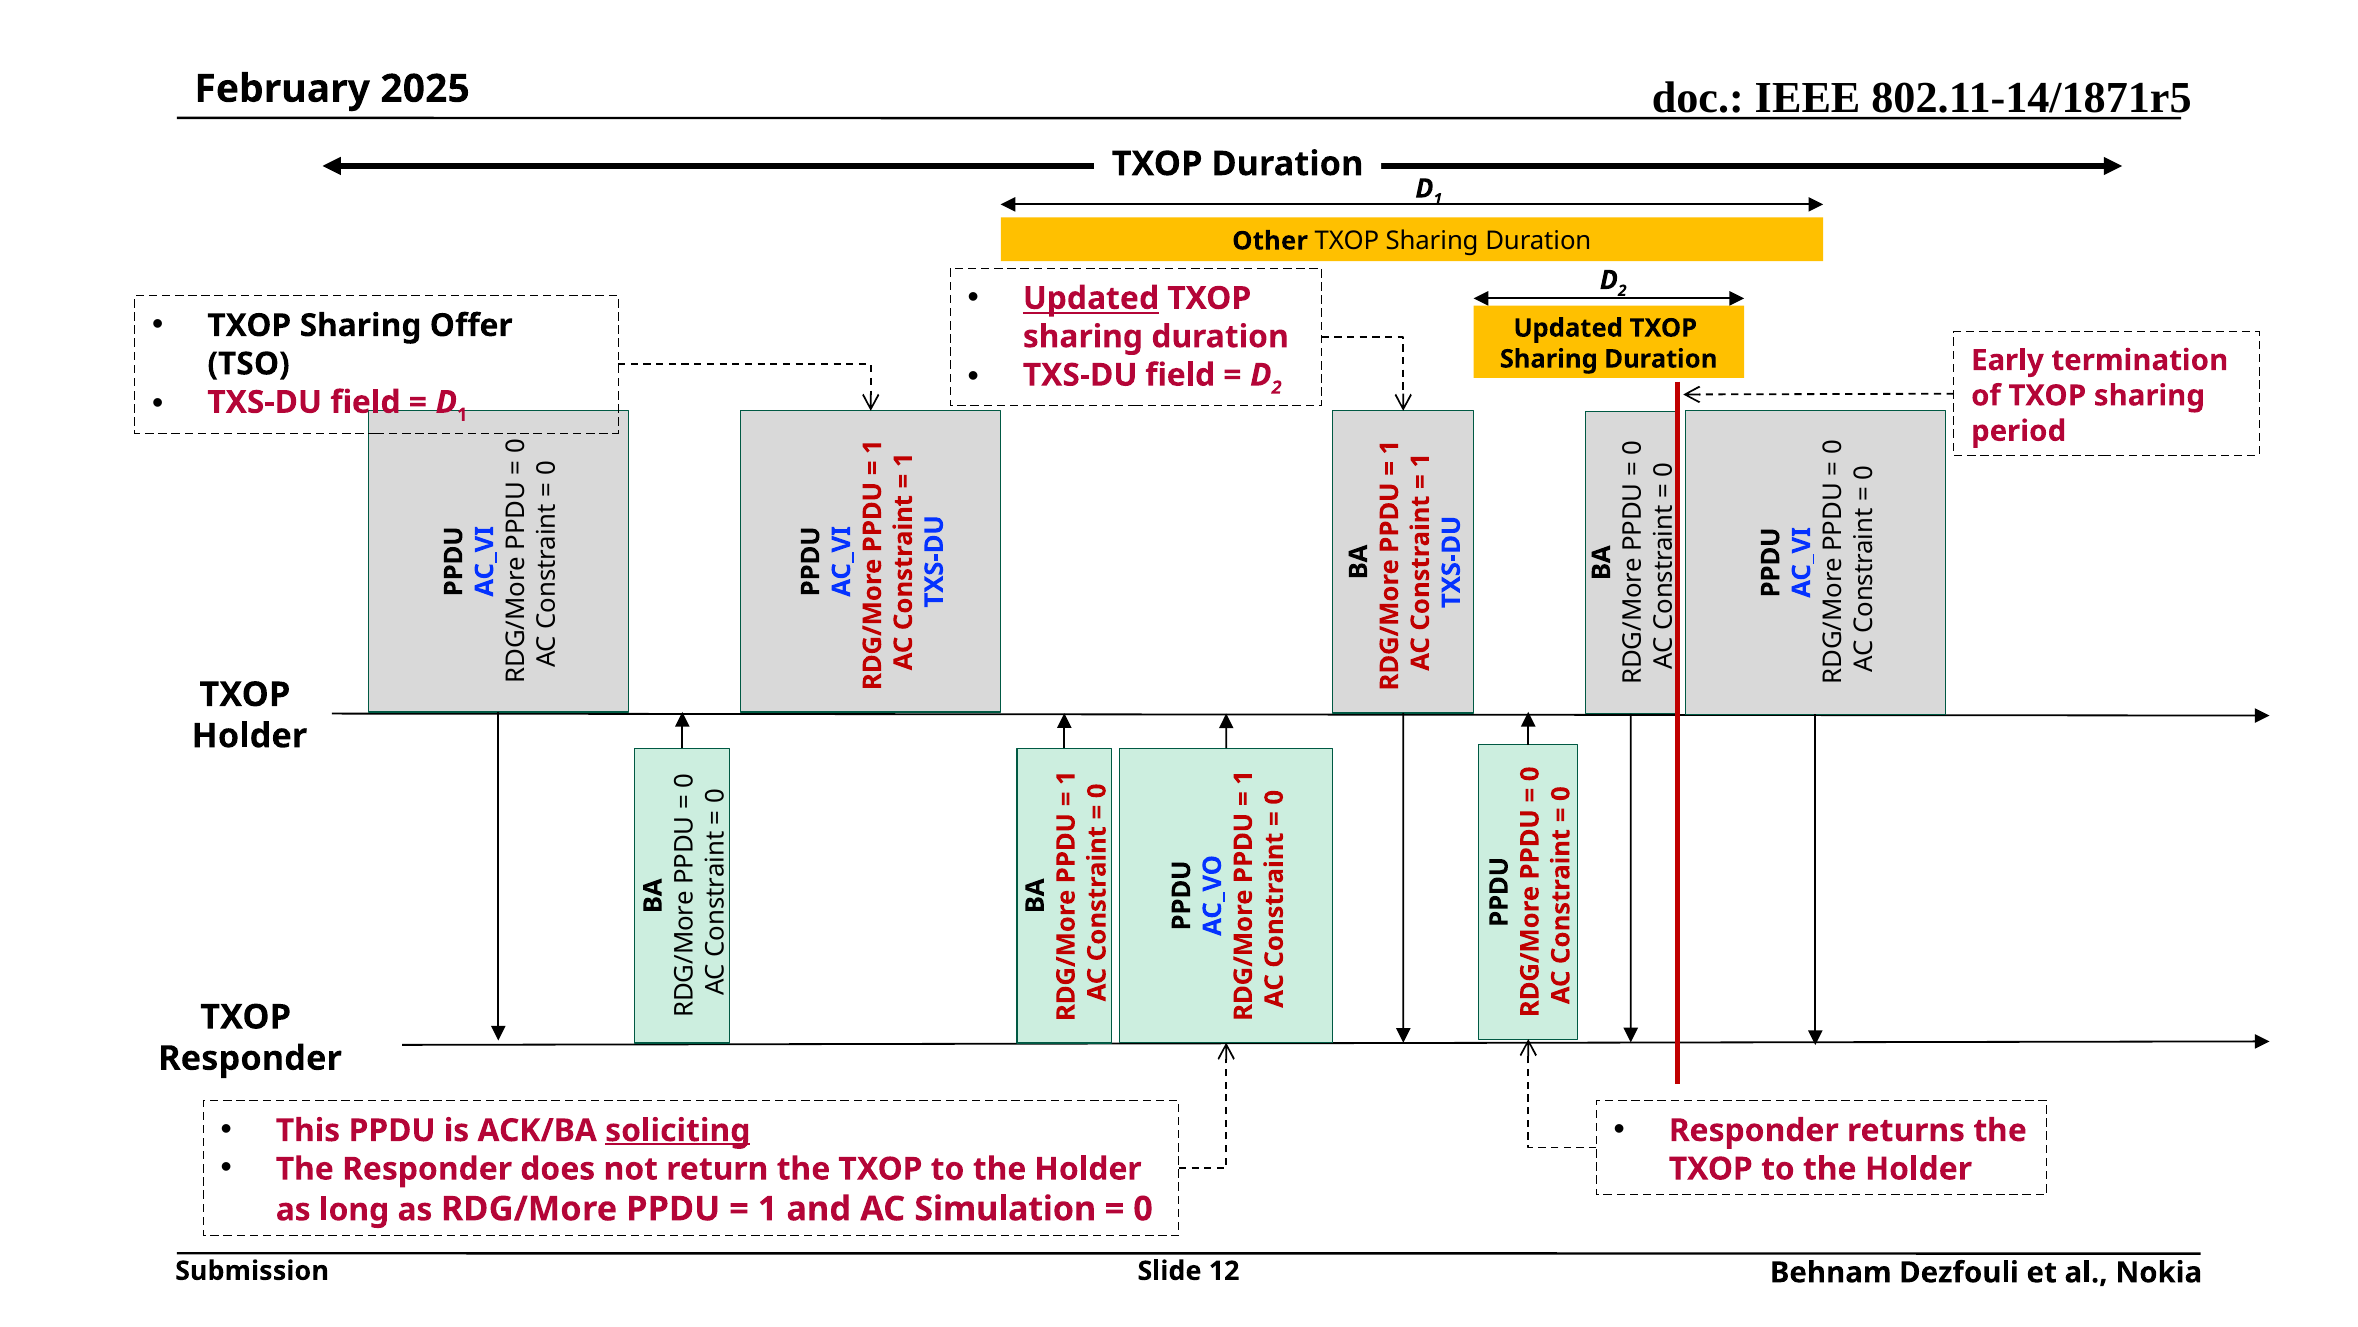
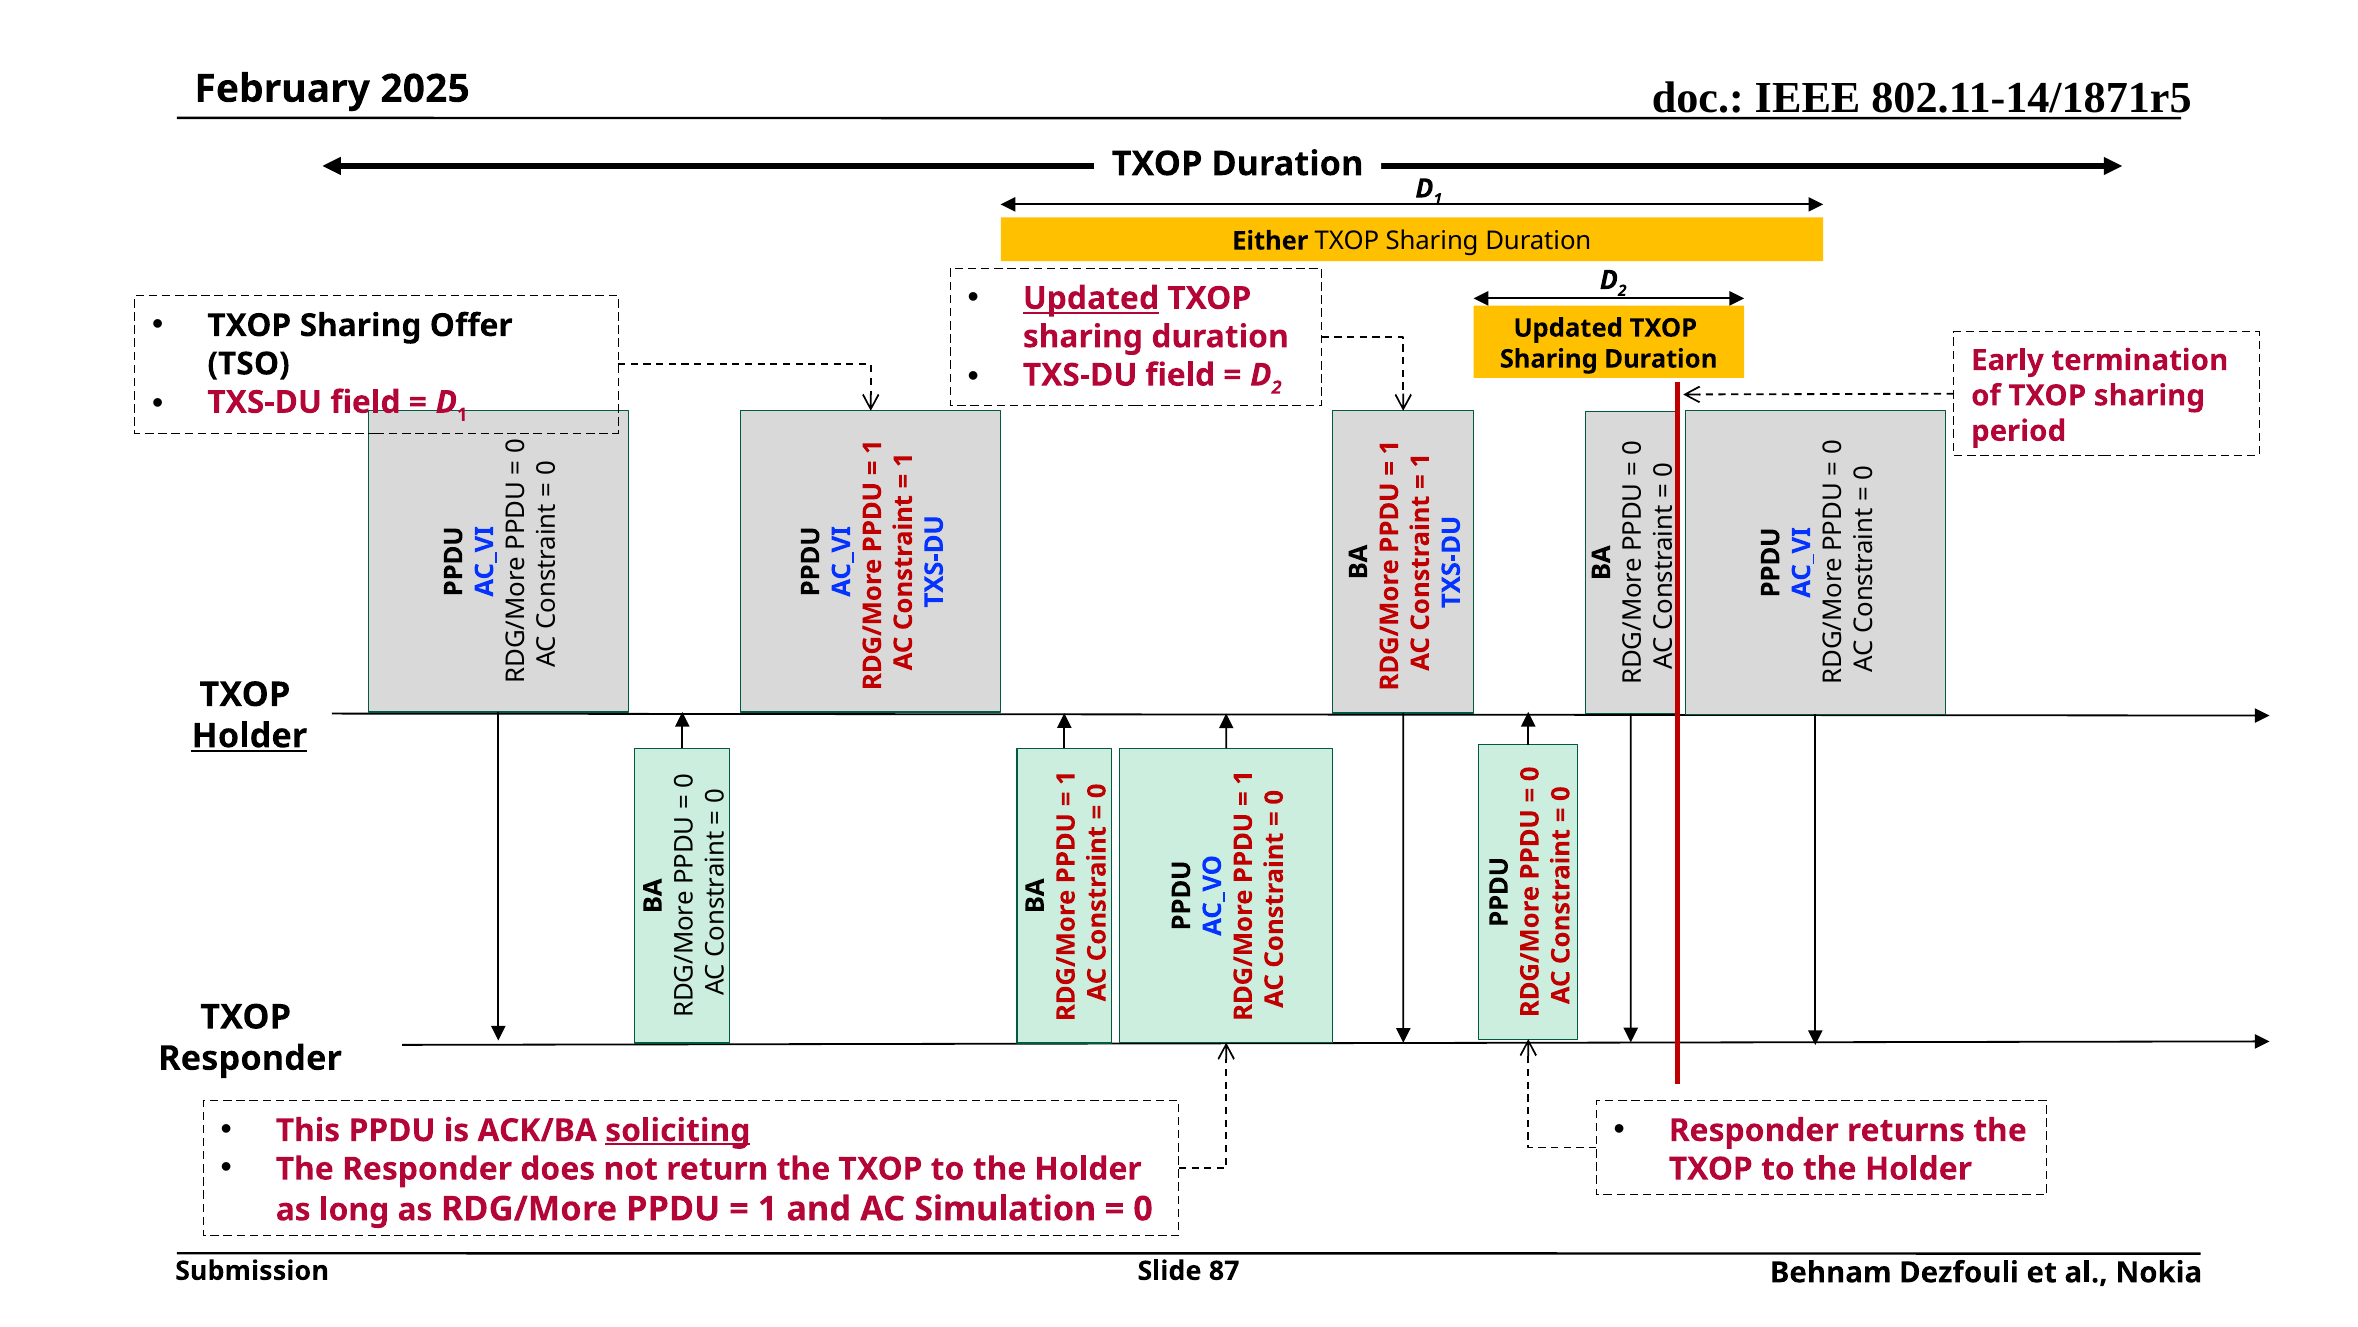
Other: Other -> Either (1270, 241)
Holder underline: none -> present (249, 736)
12: 12 -> 87 (1224, 1270)
